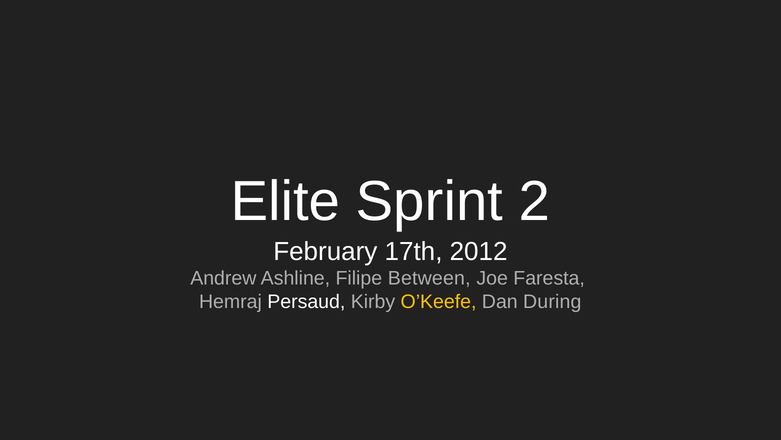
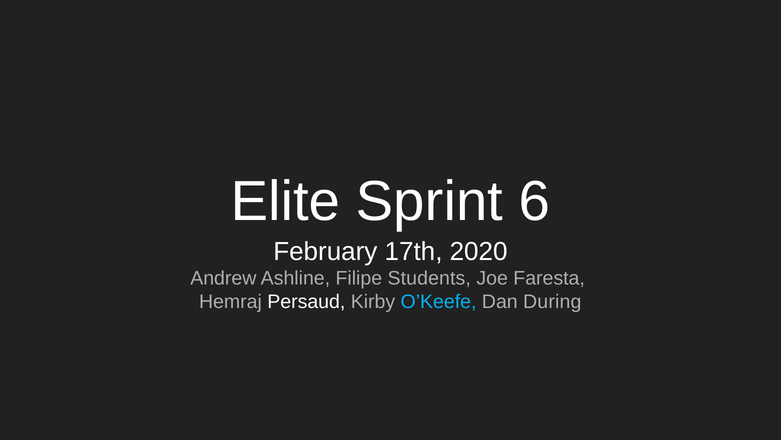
2: 2 -> 6 (534, 201)
2012: 2012 -> 2020 (479, 251)
Between: Between -> Students (429, 278)
O’Keefe colour: yellow -> light blue (439, 301)
